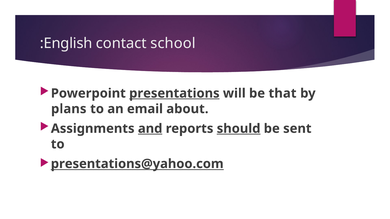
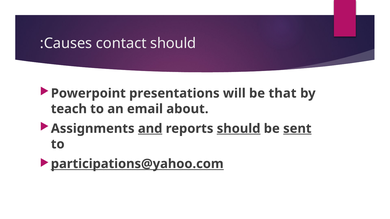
English: English -> Causes (68, 43)
contact school: school -> should (173, 43)
presentations underline: present -> none (174, 93)
plans: plans -> teach (69, 109)
sent underline: none -> present (297, 129)
presentations@yahoo.com: presentations@yahoo.com -> participations@yahoo.com (137, 164)
